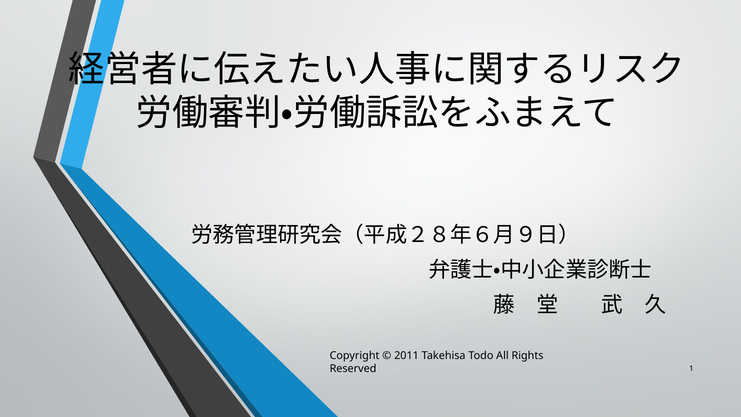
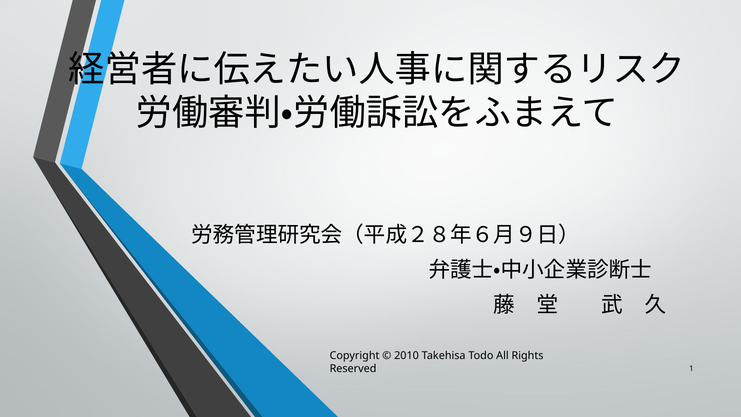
2011: 2011 -> 2010 (407, 356)
